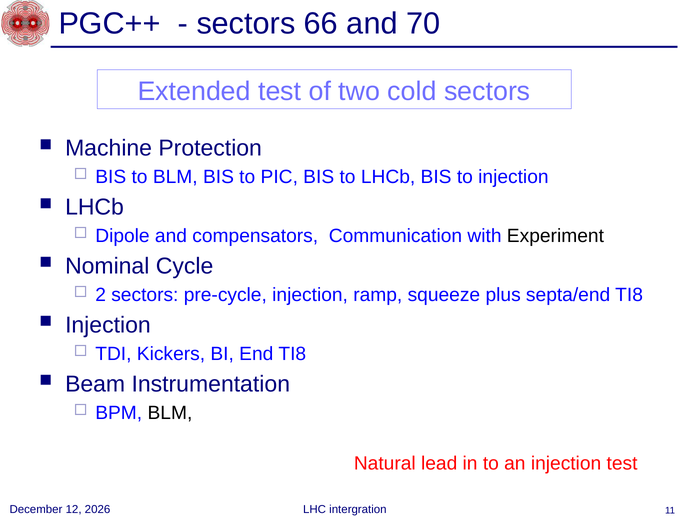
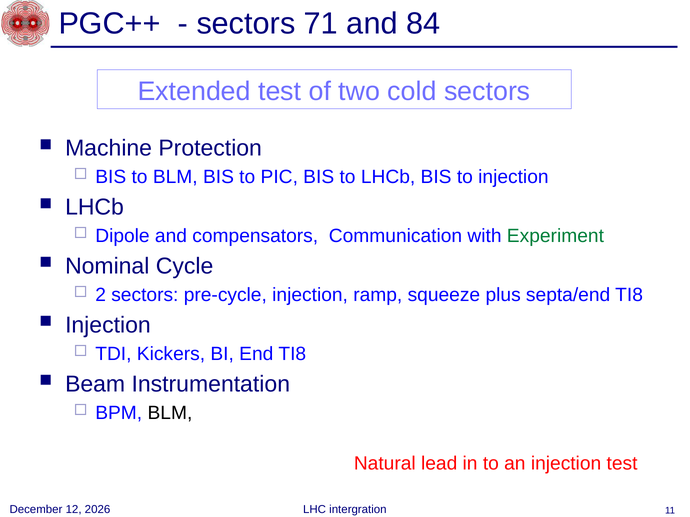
66: 66 -> 71 (321, 24)
70: 70 -> 84 (423, 24)
Experiment colour: black -> green (555, 236)
